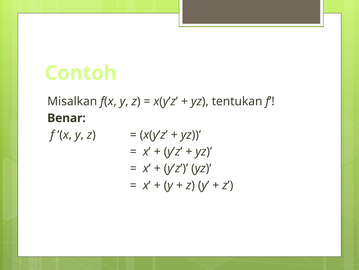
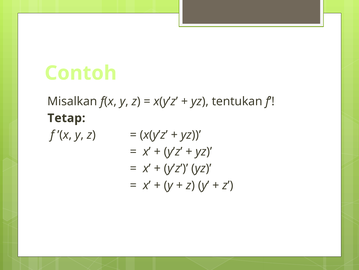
Benar: Benar -> Tetap (66, 118)
